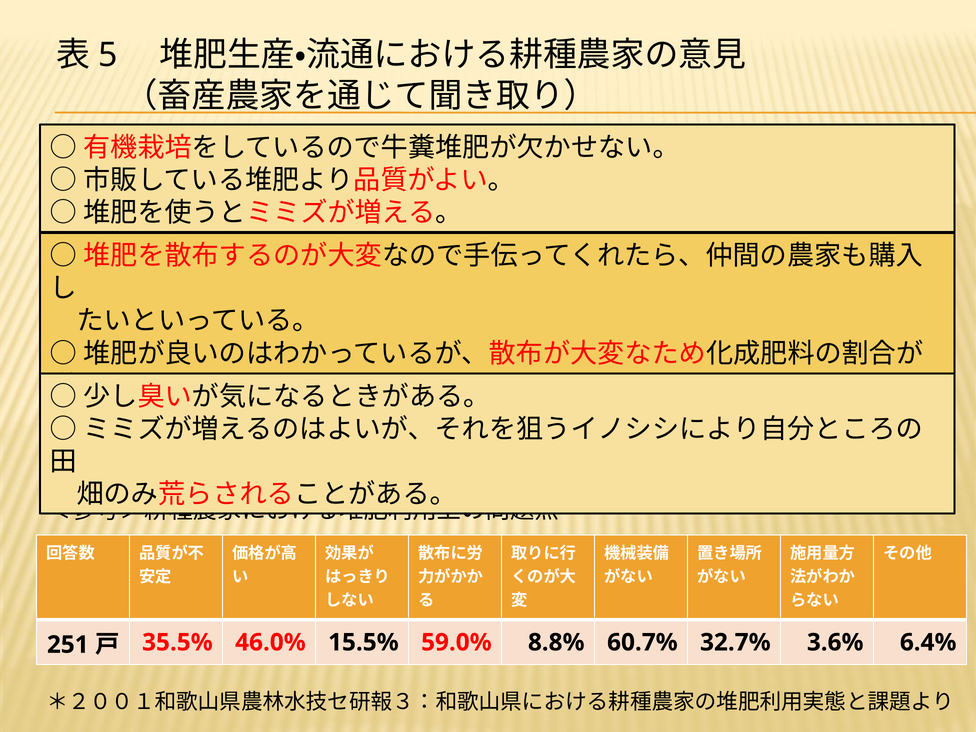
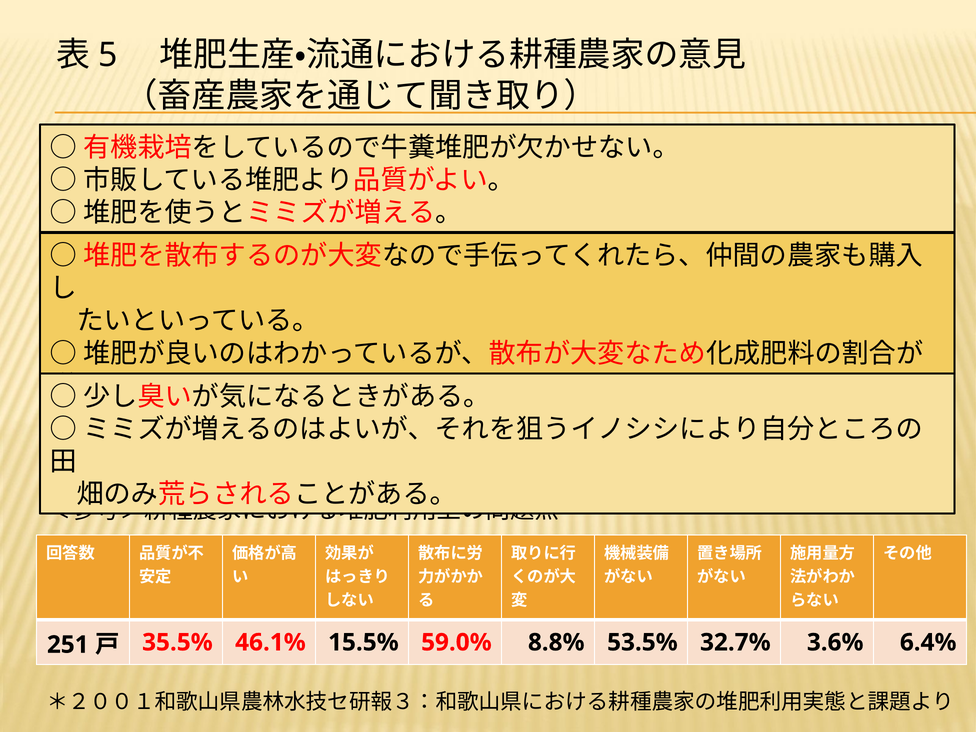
46.0%: 46.0% -> 46.1% (270, 642)
60.7%: 60.7% -> 53.5% (642, 642)
